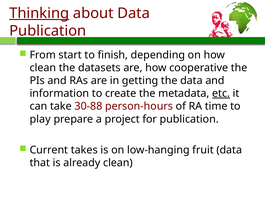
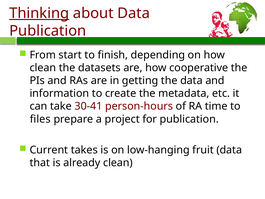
etc underline: present -> none (221, 93)
30-88: 30-88 -> 30-41 (88, 106)
play: play -> files (40, 119)
